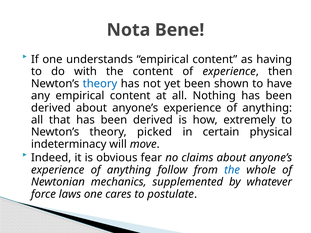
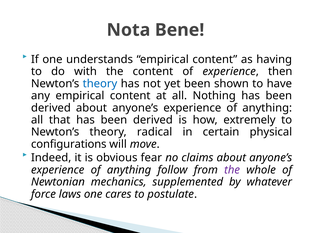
picked: picked -> radical (155, 132)
indeterminacy: indeterminacy -> configurations (69, 144)
the colour: blue -> purple (232, 170)
